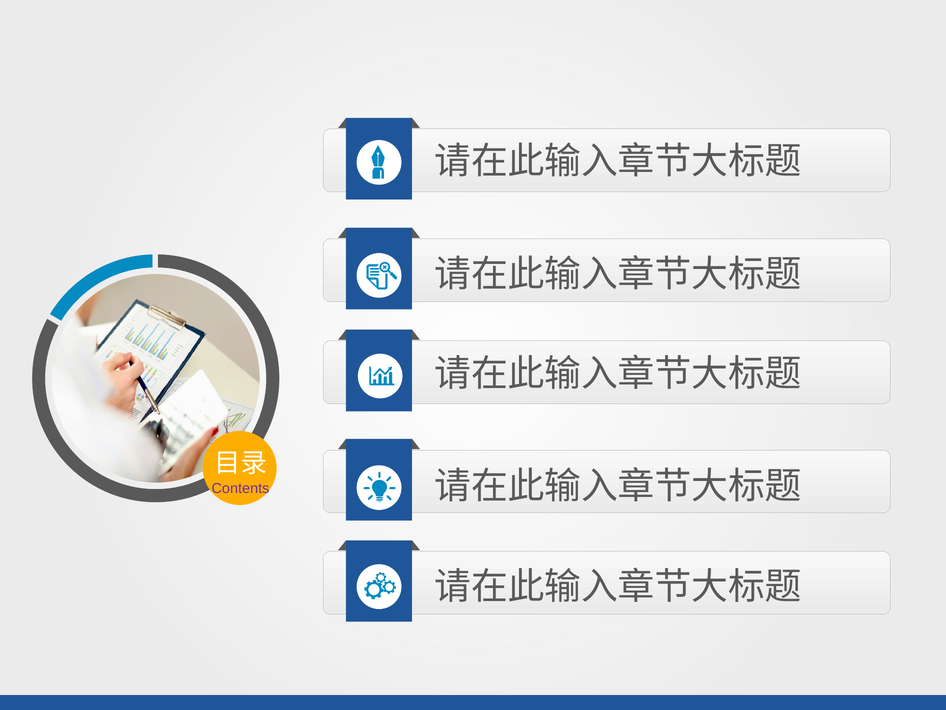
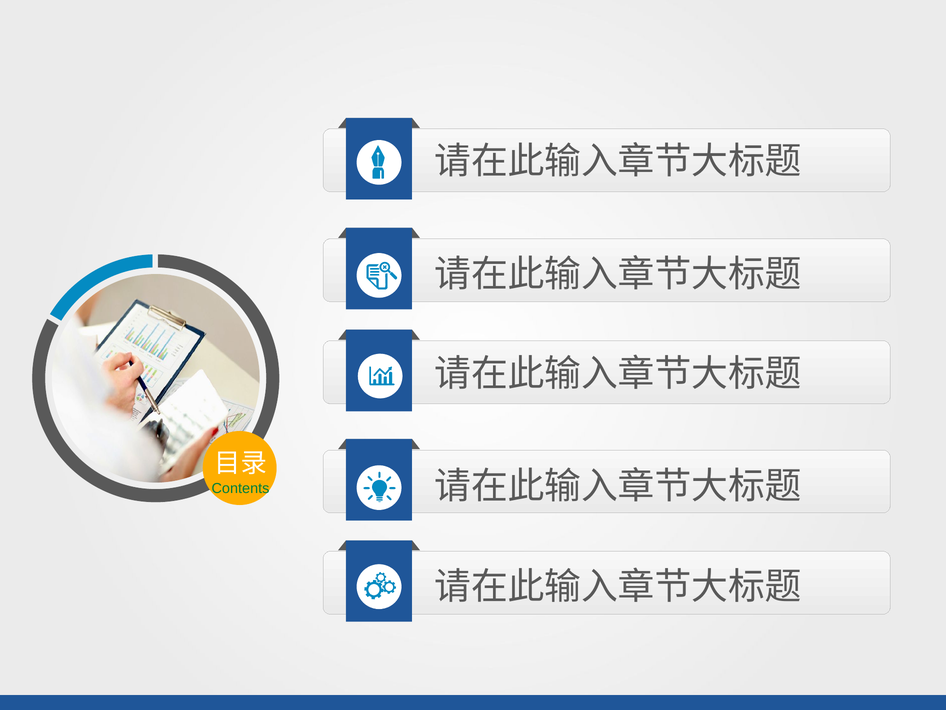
Contents colour: purple -> green (240, 488)
